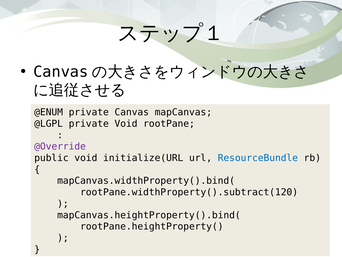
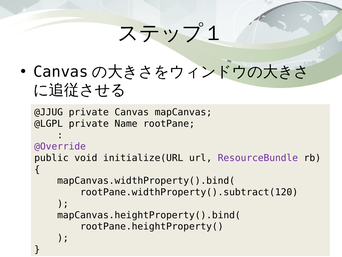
@ENUM: @ENUM -> @JJUG (49, 112)
private Void: Void -> Name (126, 123)
ResourceBundle colour: blue -> purple (258, 158)
